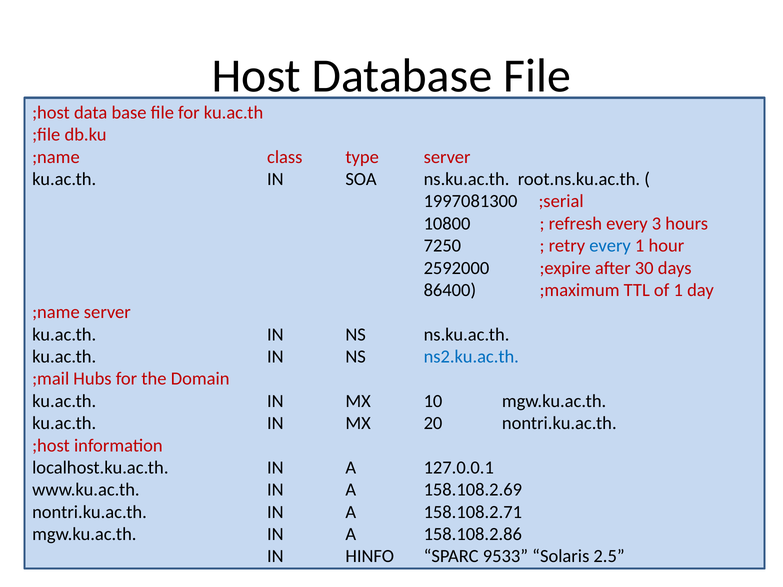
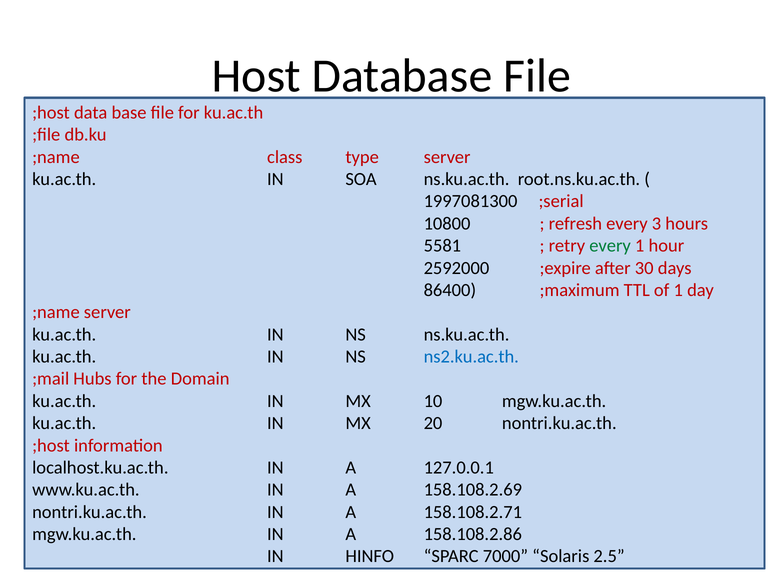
7250: 7250 -> 5581 (442, 246)
every colour: blue -> green (610, 246)
9533: 9533 -> 7000 (505, 557)
